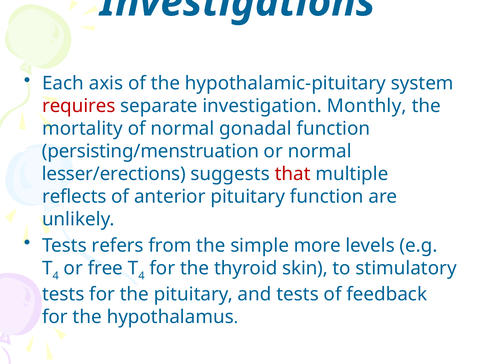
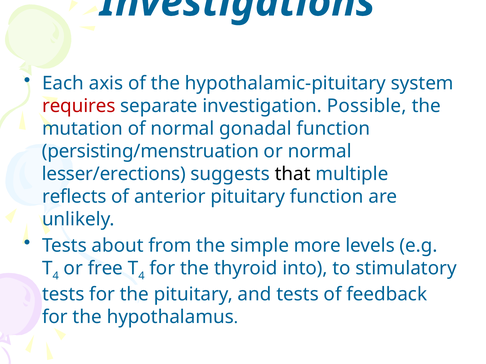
Monthly: Monthly -> Possible (367, 106)
mortality: mortality -> mutation (82, 129)
that colour: red -> black (293, 174)
refers: refers -> about (118, 246)
skin: skin -> into (305, 269)
